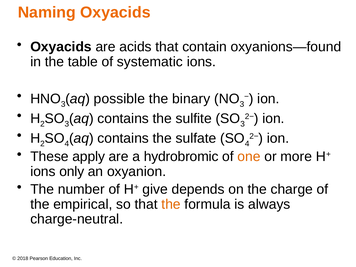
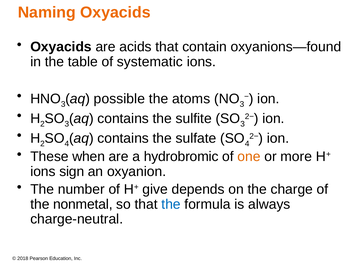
binary: binary -> atoms (191, 99)
apply: apply -> when (89, 157)
only: only -> sign (72, 171)
empirical: empirical -> nonmetal (83, 204)
the colour: orange -> blue (171, 204)
